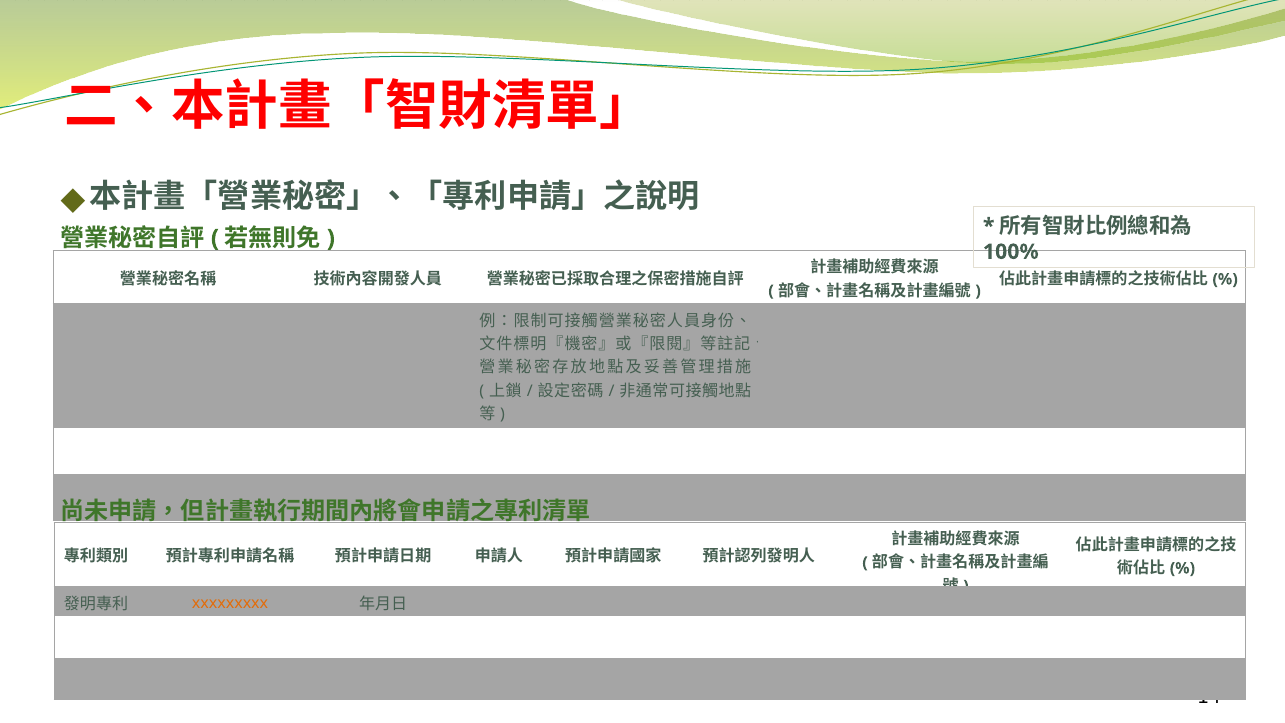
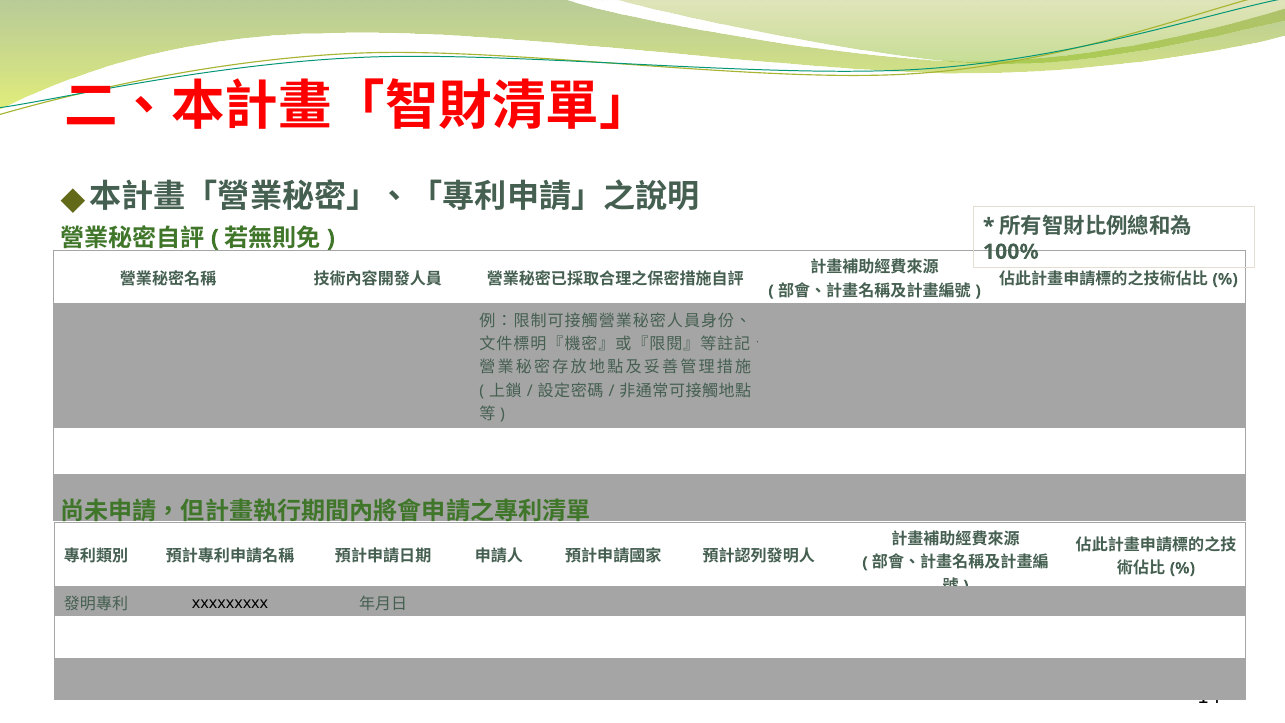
xxxxxxxxx colour: orange -> black (230, 603)
